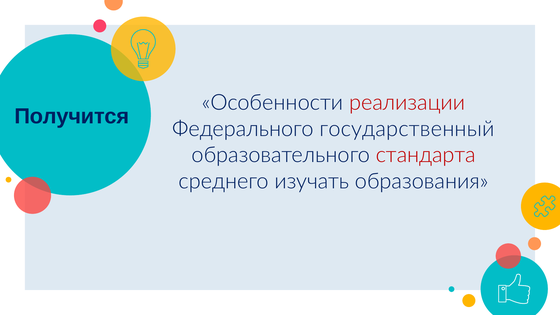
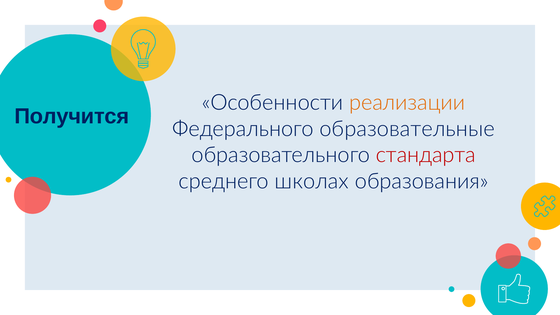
реализации colour: red -> orange (407, 103)
государственный: государственный -> образовательные (407, 129)
изучать: изучать -> школах (312, 181)
